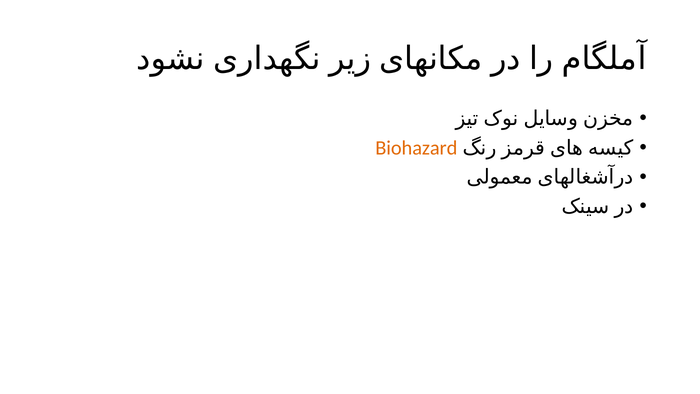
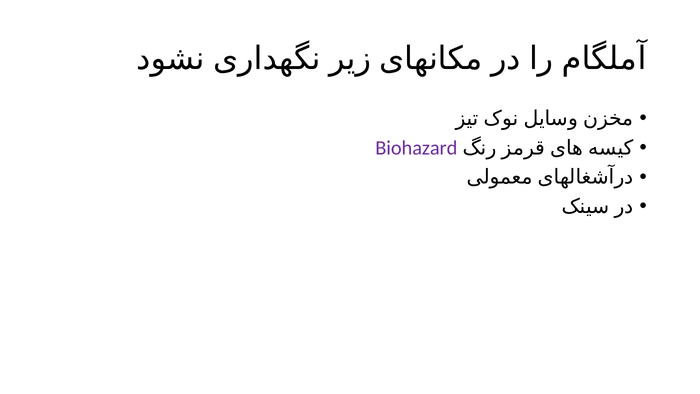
Biohazard colour: orange -> purple (416, 148)
